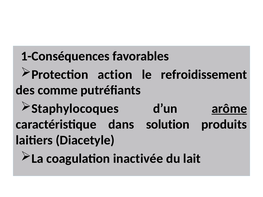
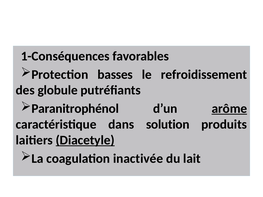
action: action -> basses (115, 75)
comme: comme -> globule (58, 90)
Staphylocoques: Staphylocoques -> Paranitrophénol (75, 109)
Diacetyle underline: none -> present (85, 140)
